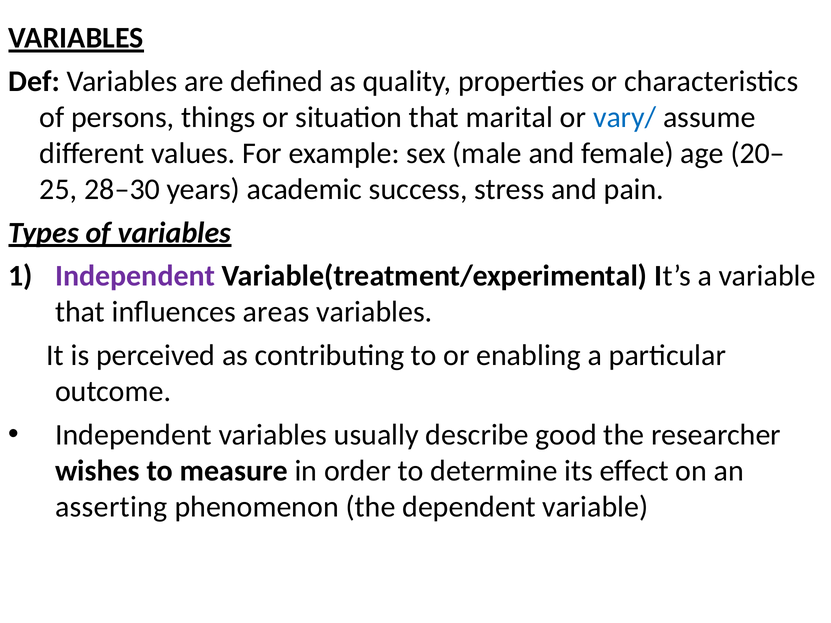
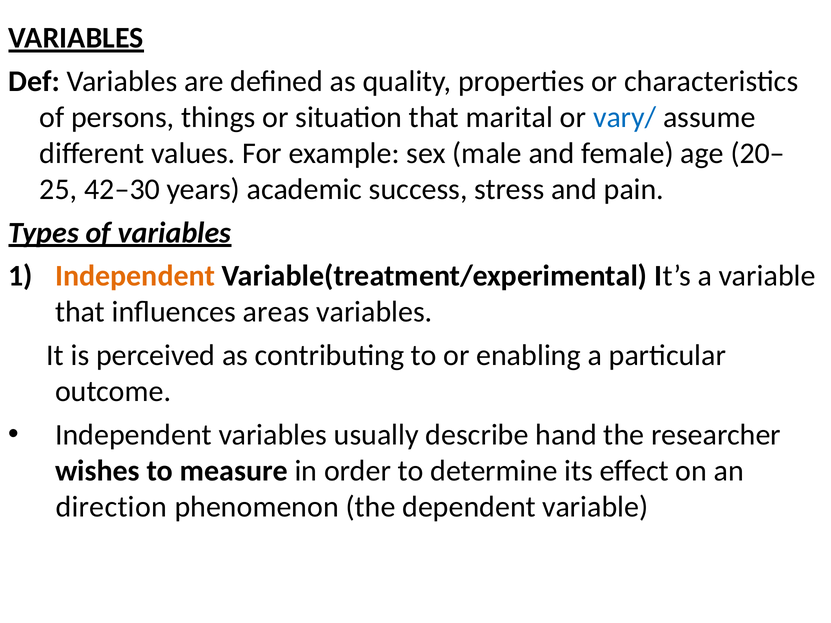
28–30: 28–30 -> 42–30 (122, 189)
Independent colour: purple -> orange (135, 276)
good: good -> hand (566, 435)
asserting: asserting -> direction (111, 507)
